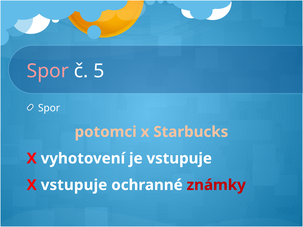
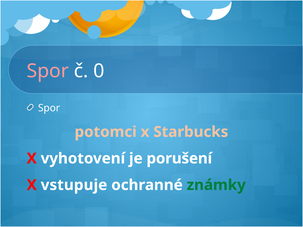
5: 5 -> 0 (99, 71)
je vstupuje: vstupuje -> porušení (179, 159)
známky colour: red -> green (216, 185)
